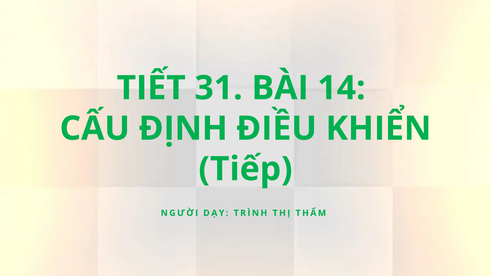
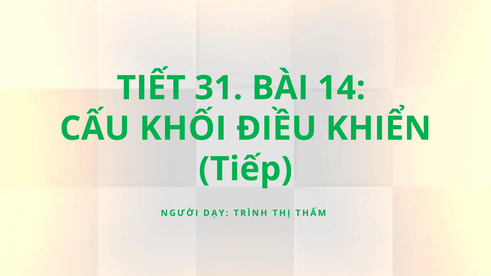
ĐỊNH: ĐỊNH -> KHỐI (183, 129)
